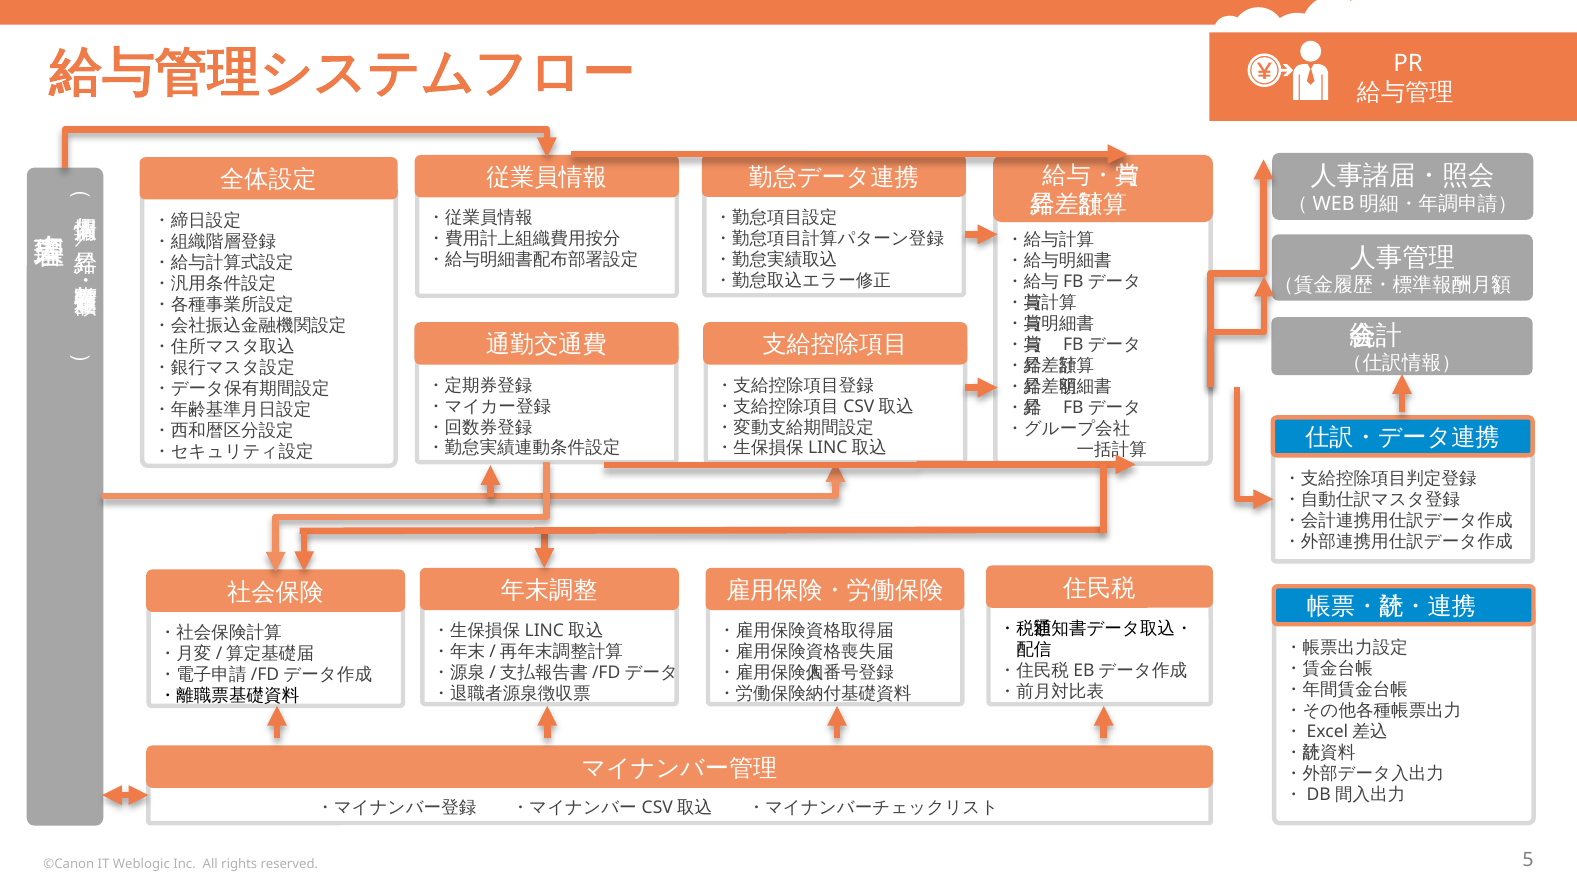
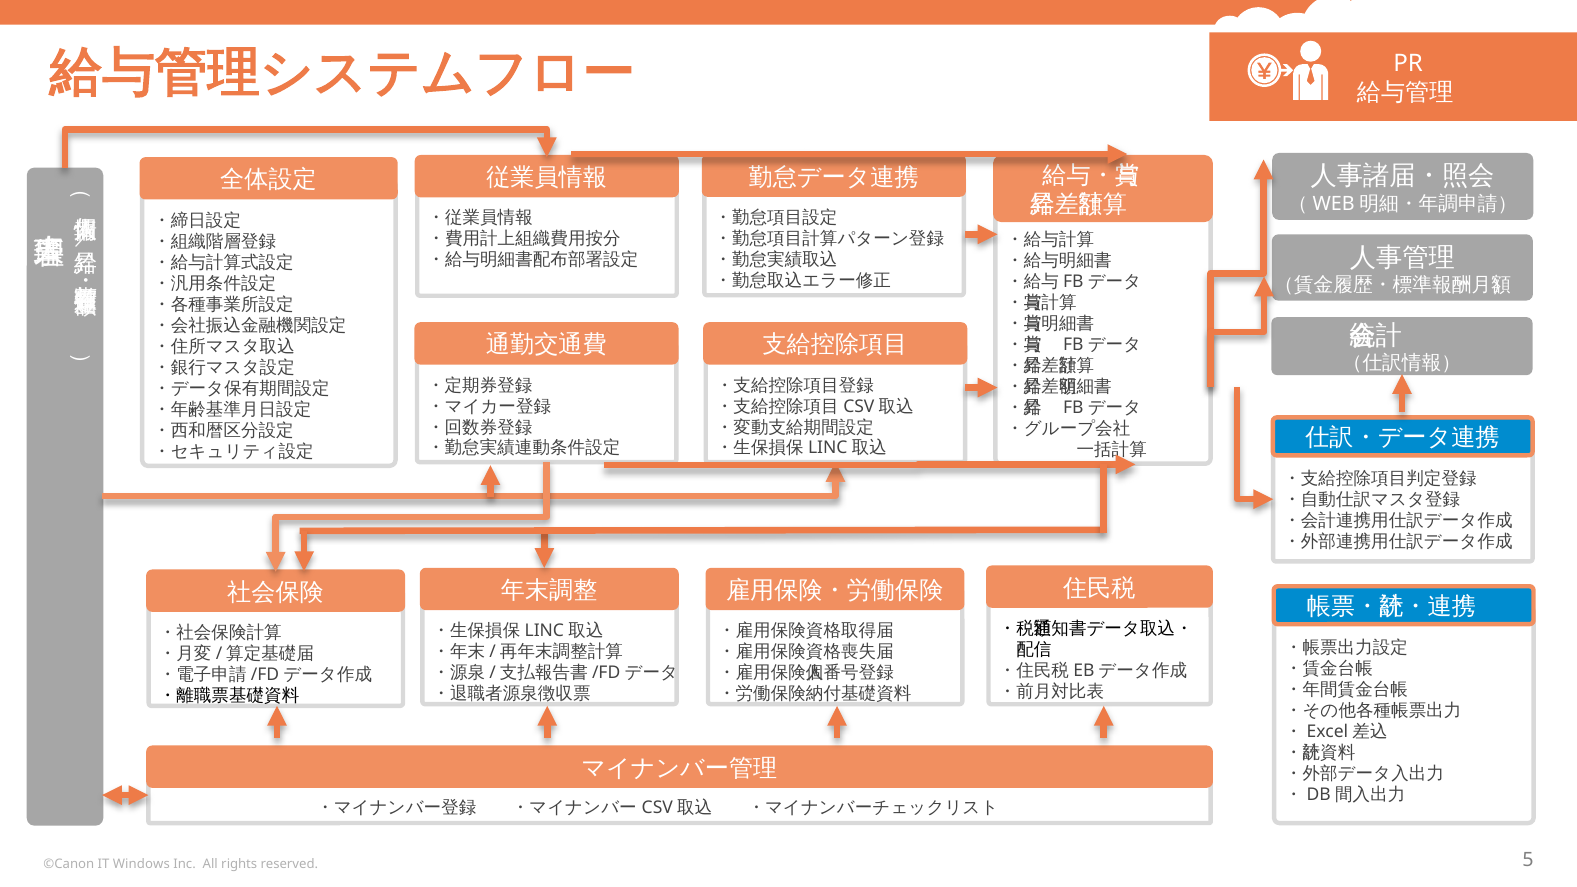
Weblogic: Weblogic -> Windows (141, 865)
